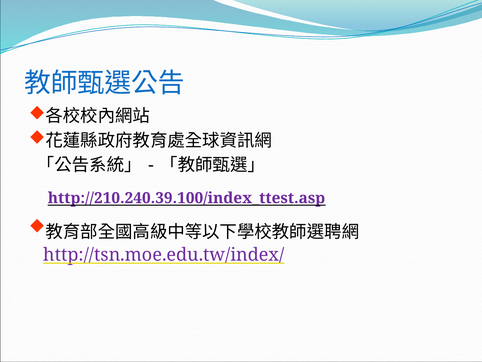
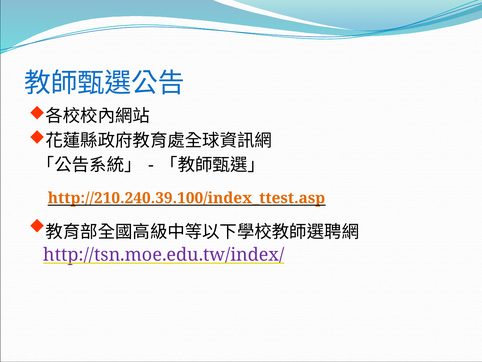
http://210.240.39.100/index_ttest.asp colour: purple -> orange (186, 198)
